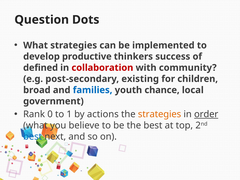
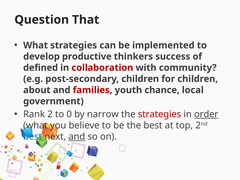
Dots: Dots -> That (86, 20)
post-secondary existing: existing -> children (140, 79)
broad: broad -> about (37, 90)
families colour: blue -> red (93, 90)
0: 0 -> 2 (50, 114)
1: 1 -> 0 (69, 114)
actions: actions -> narrow (103, 114)
strategies colour: orange -> red (160, 114)
and underline: none -> present (77, 137)
